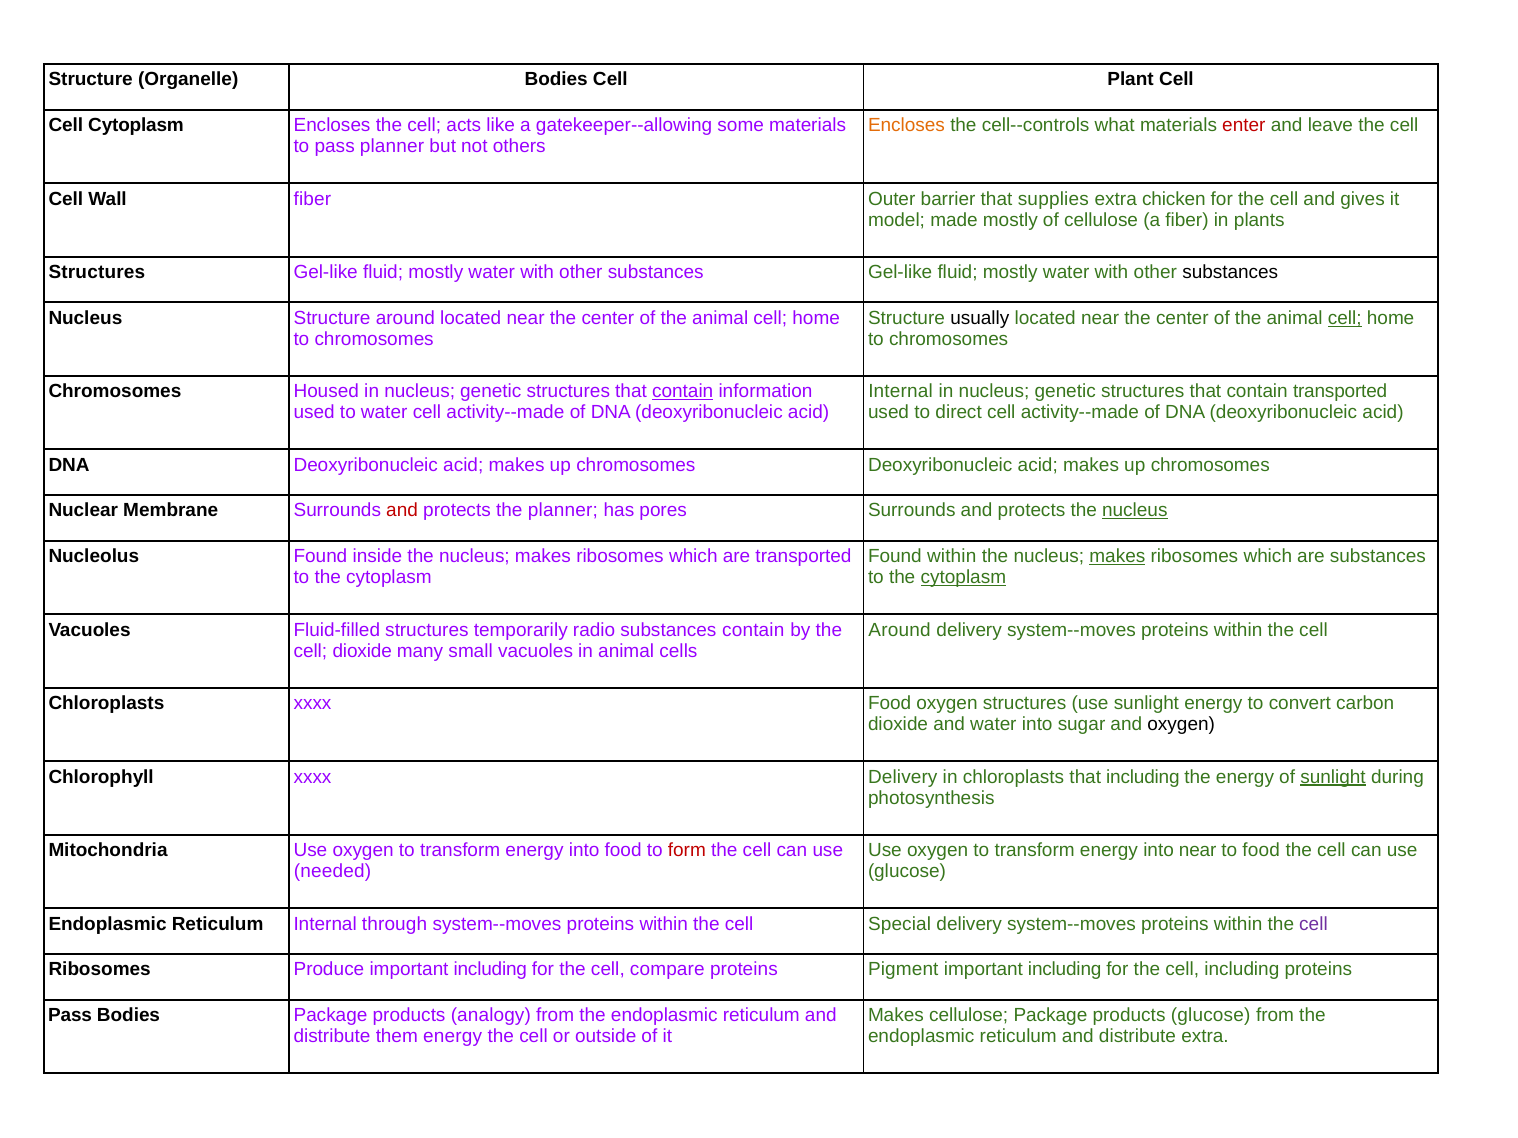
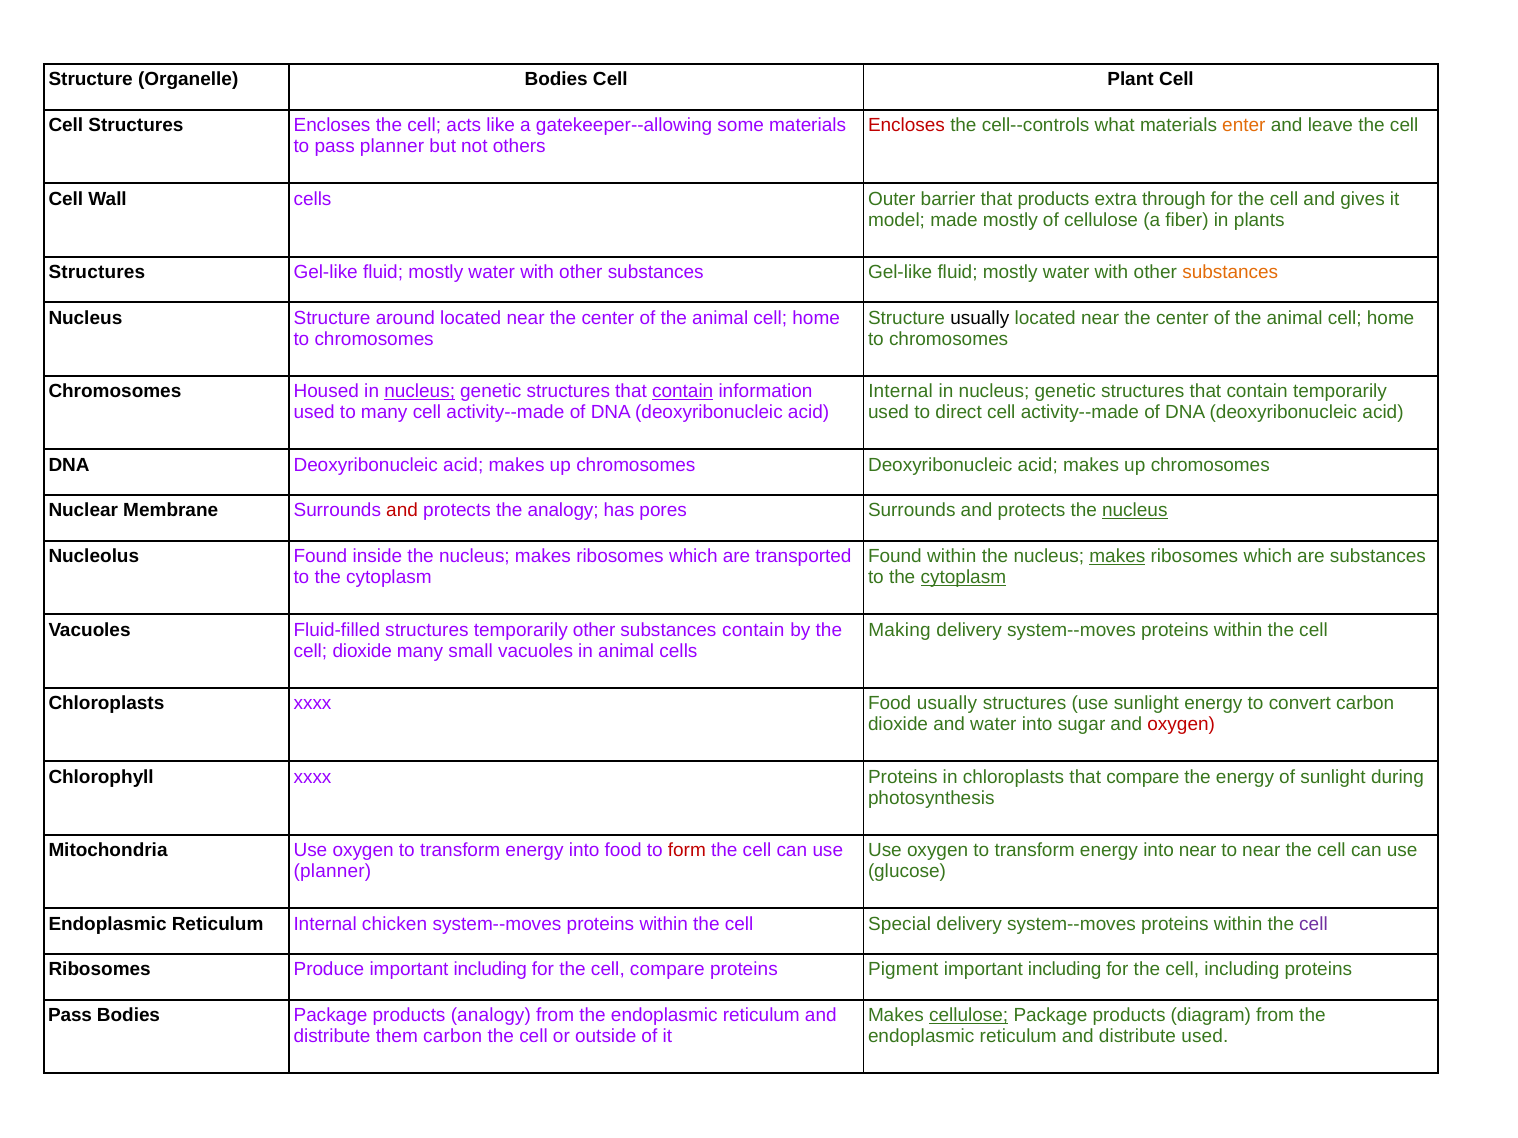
Cell Cytoplasm: Cytoplasm -> Structures (136, 125)
Encloses colour: orange -> red (907, 125)
enter colour: red -> orange (1244, 125)
Wall fiber: fiber -> cells (313, 199)
that supplies: supplies -> products (1053, 199)
chicken: chicken -> through (1174, 199)
substances colour: black -> orange (1230, 272)
cell underline: present -> none (1345, 318)
nucleus underline: none -> present (420, 392)
contain transported: transported -> temporarily (1340, 392)
to water: water -> many (384, 413)
the planner: planner -> analogy (563, 511)
temporarily radio: radio -> other (594, 630)
Around: Around -> Making (900, 630)
Food oxygen: oxygen -> usually (947, 704)
oxygen colour: black -> red (1181, 725)
xxxx Delivery: Delivery -> Proteins (903, 777)
that including: including -> compare (1143, 777)
sunlight underline: present -> none (1333, 777)
to food: food -> near (1261, 851)
needed: needed -> planner (332, 872)
through: through -> chicken (395, 924)
cellulose underline: none -> present (969, 1016)
products glucose: glucose -> diagram (1211, 1016)
them energy: energy -> carbon (453, 1037)
distribute extra: extra -> used (1205, 1037)
